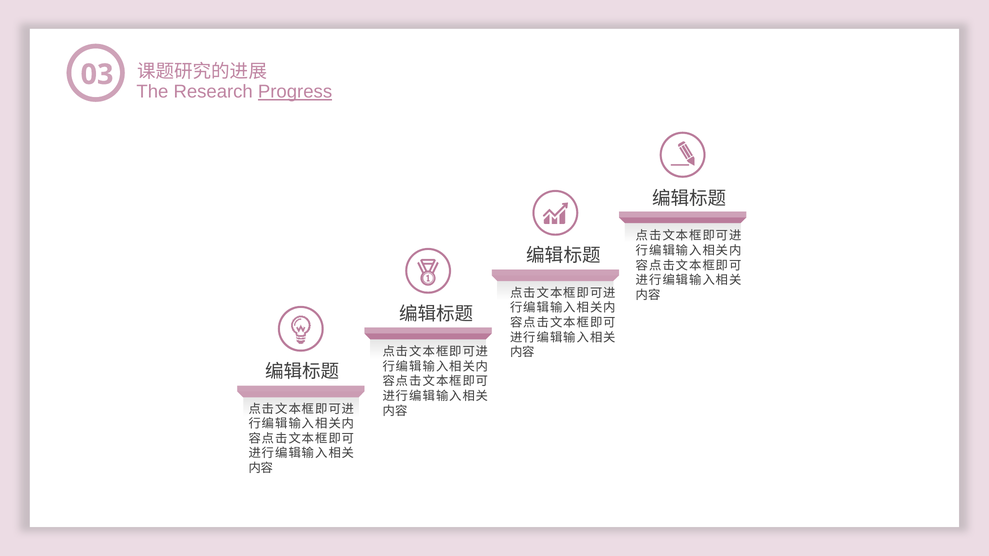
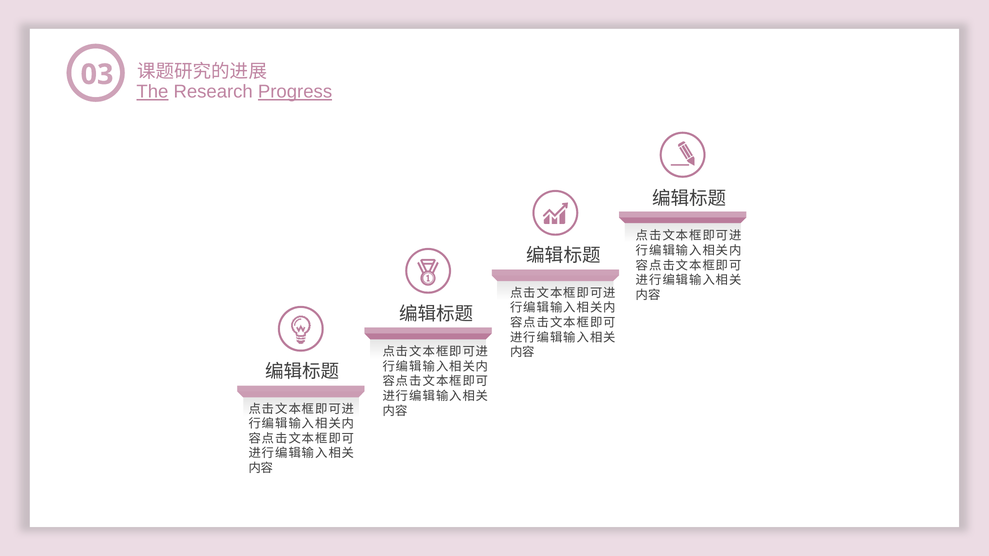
The underline: none -> present (152, 92)
